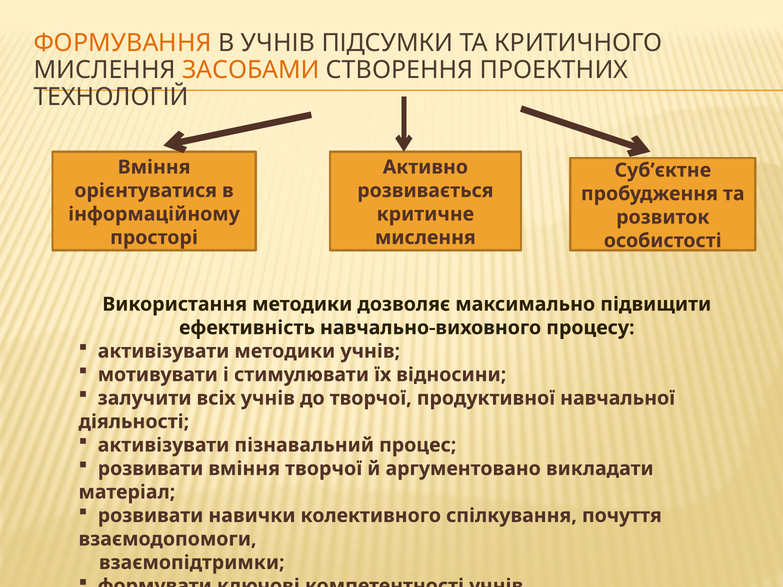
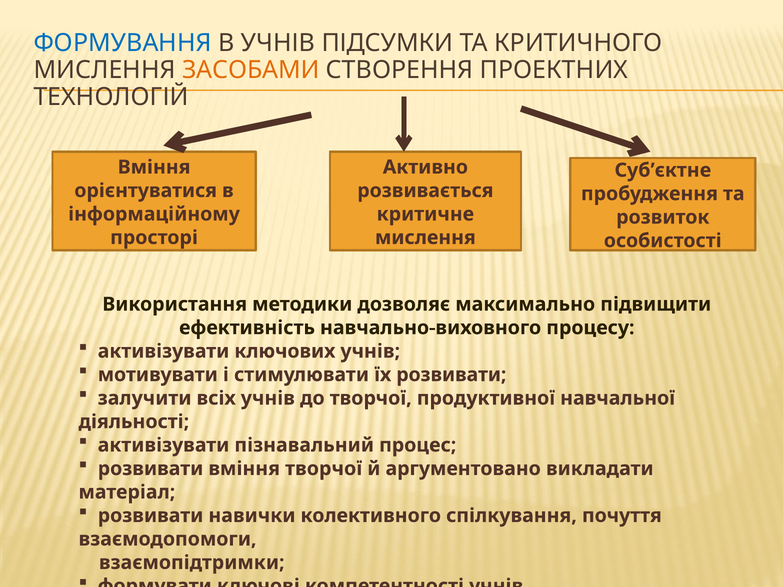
ФОРМУВАННЯ colour: orange -> blue (123, 43)
активізувати методики: методики -> ключових (285, 351)
їх відносини: відносини -> розвивати (451, 375)
